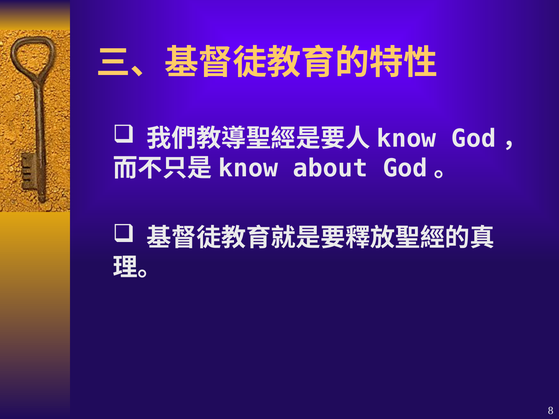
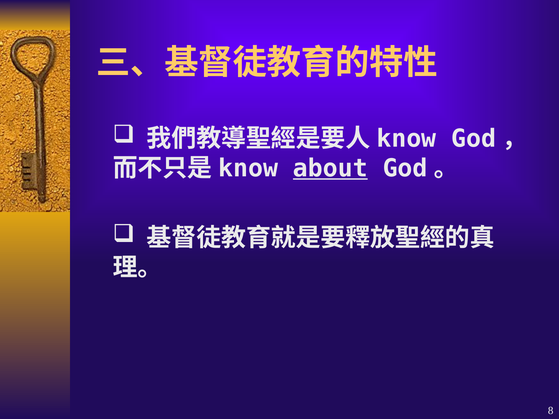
about underline: none -> present (330, 168)
